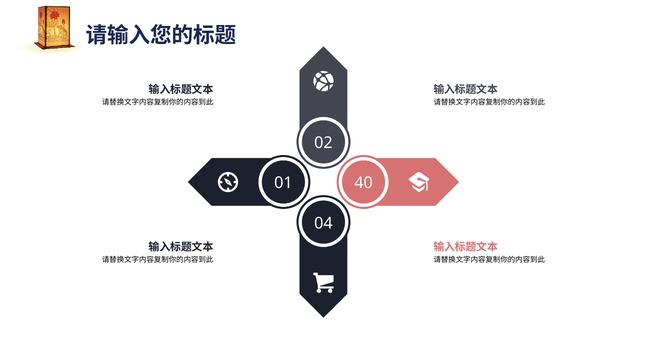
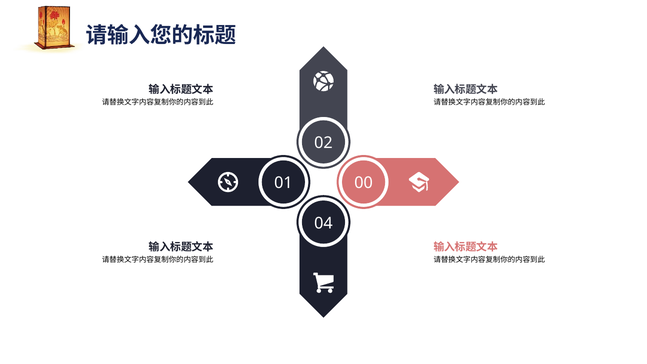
40: 40 -> 00 (364, 183)
